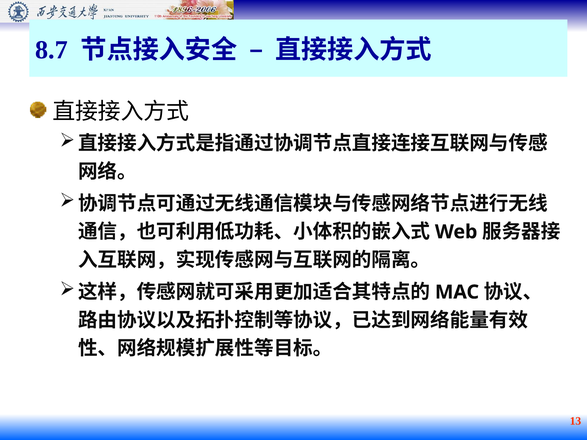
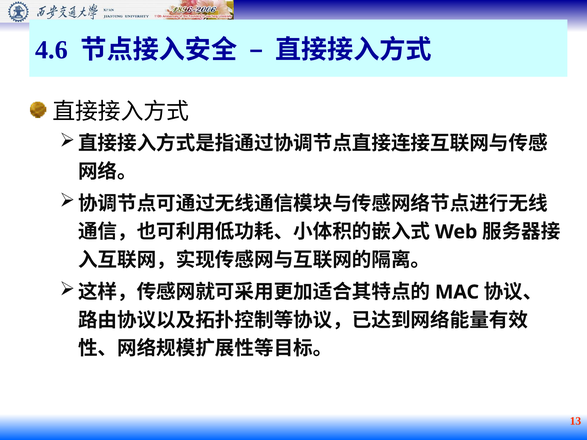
8.7: 8.7 -> 4.6 (52, 50)
